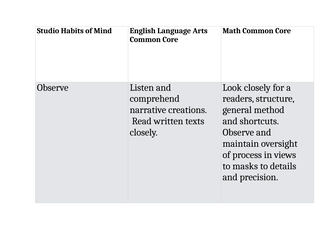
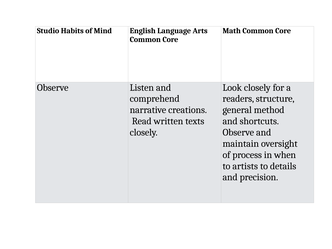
views: views -> when (285, 155)
masks: masks -> artists (245, 166)
